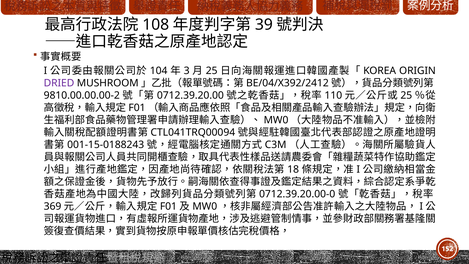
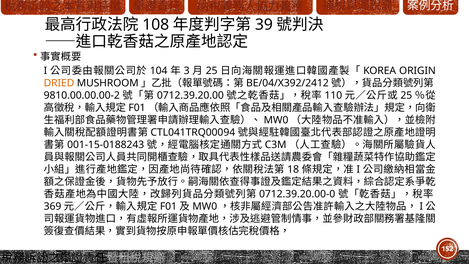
DRIED colour: purple -> orange (59, 83)
